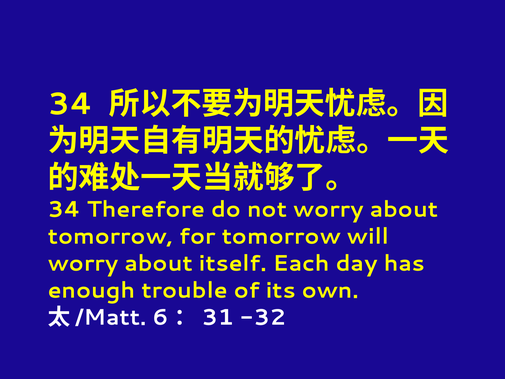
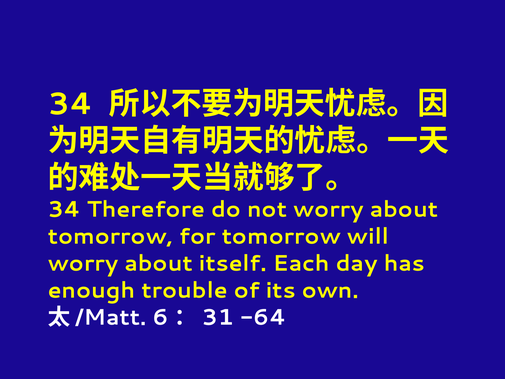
-32: -32 -> -64 (263, 317)
